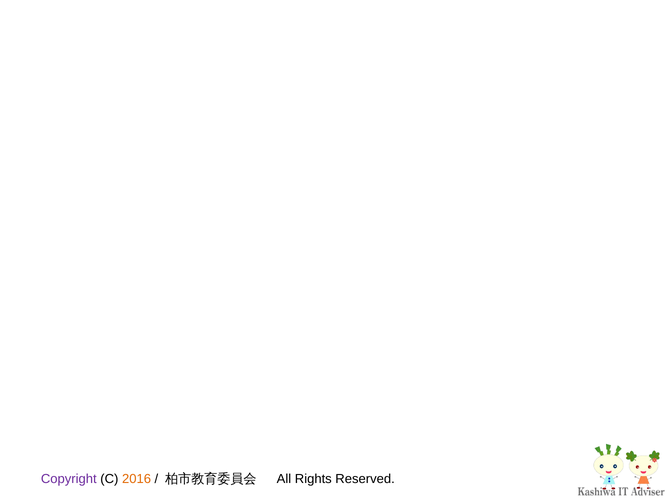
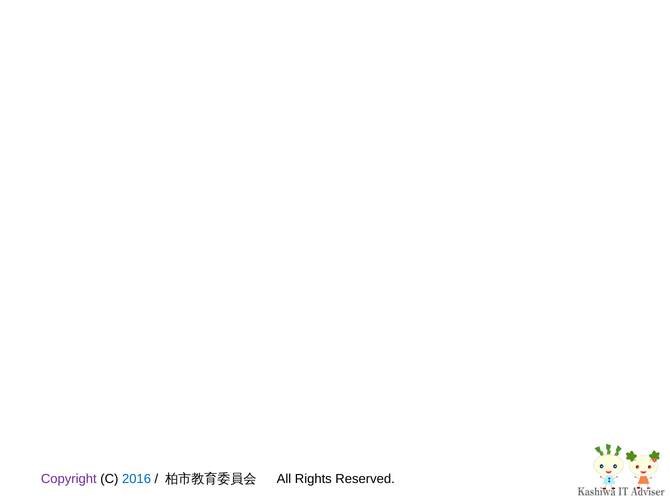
2016 colour: orange -> blue (137, 478)
